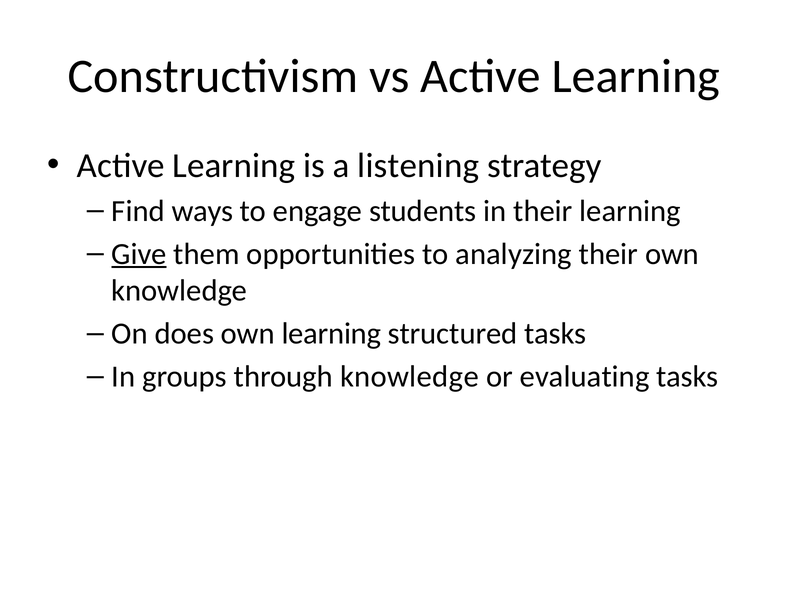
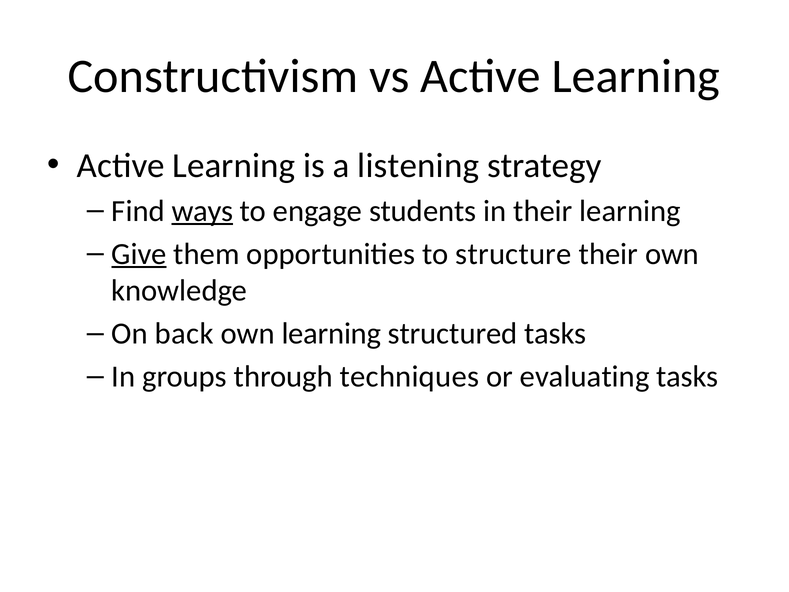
ways underline: none -> present (202, 211)
analyzing: analyzing -> structure (513, 254)
does: does -> back (184, 334)
through knowledge: knowledge -> techniques (409, 377)
